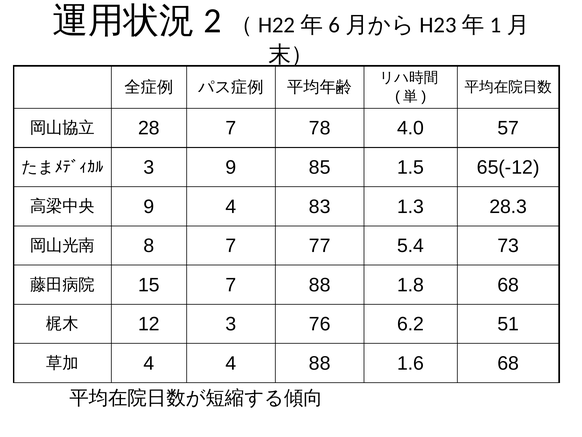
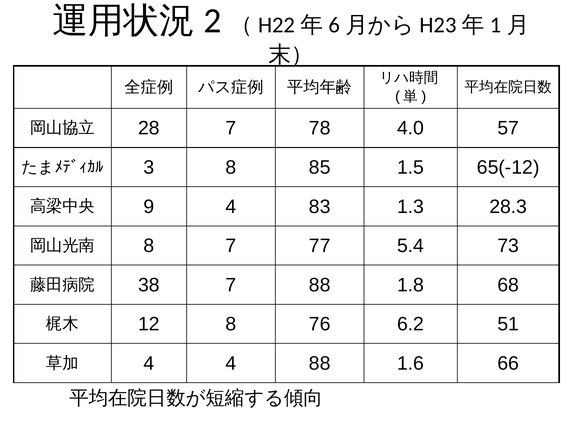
3 9: 9 -> 8 (231, 167)
15: 15 -> 38 (149, 285)
12 3: 3 -> 8 (231, 324)
1.6 68: 68 -> 66 (508, 363)
